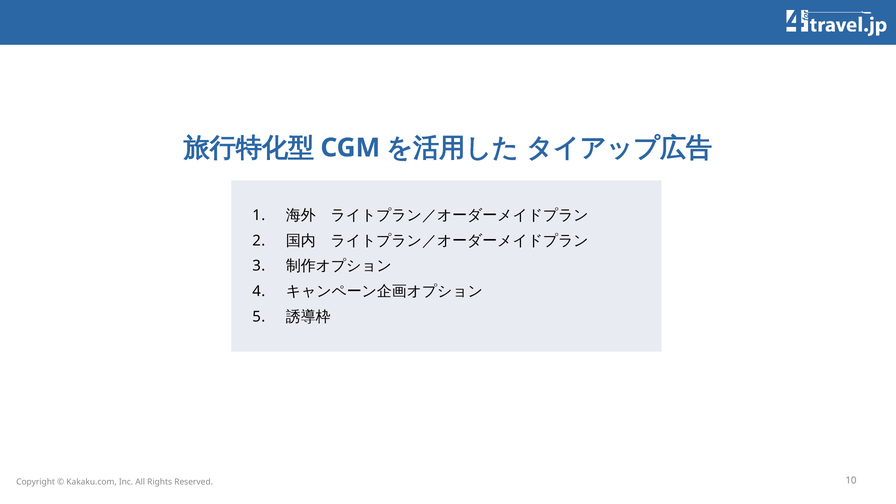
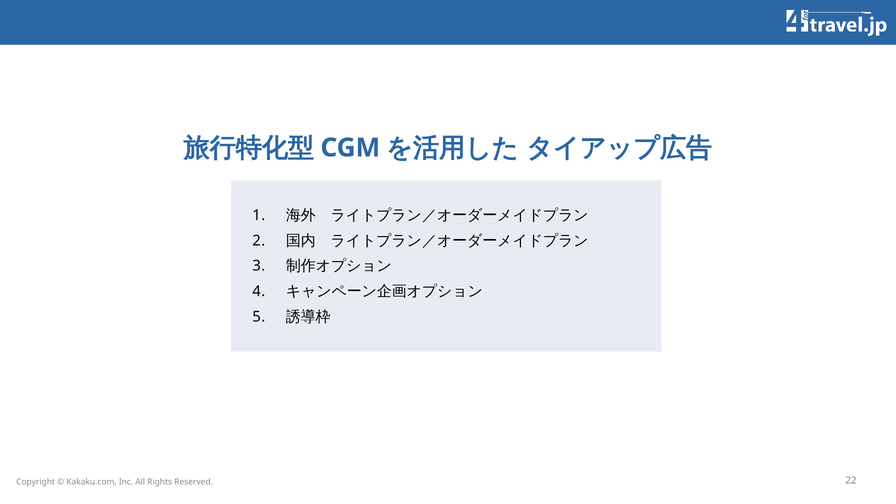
10: 10 -> 22 (851, 480)
